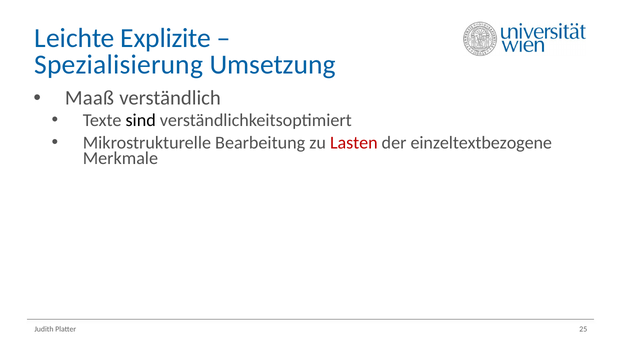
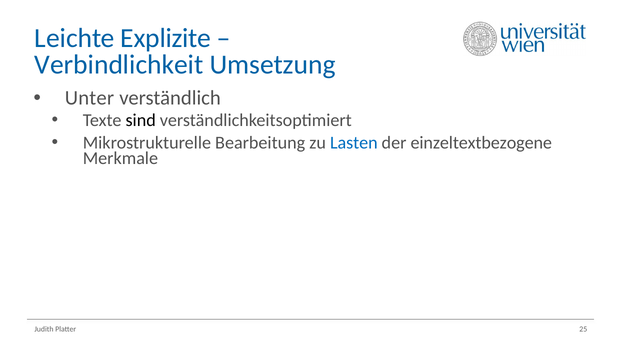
Spezialisierung: Spezialisierung -> Verbindlichkeit (119, 65)
Maaß: Maaß -> Unter (89, 98)
Lasten colour: red -> blue (354, 143)
